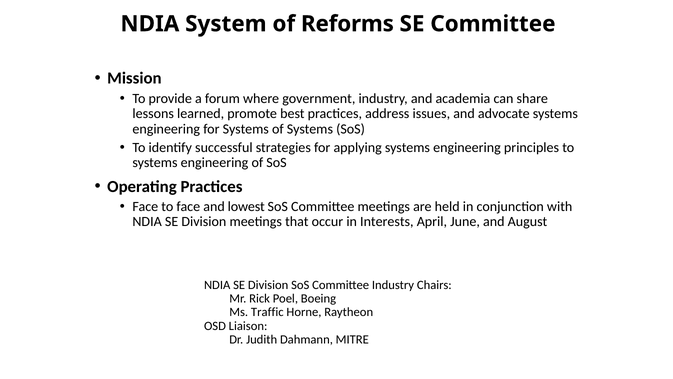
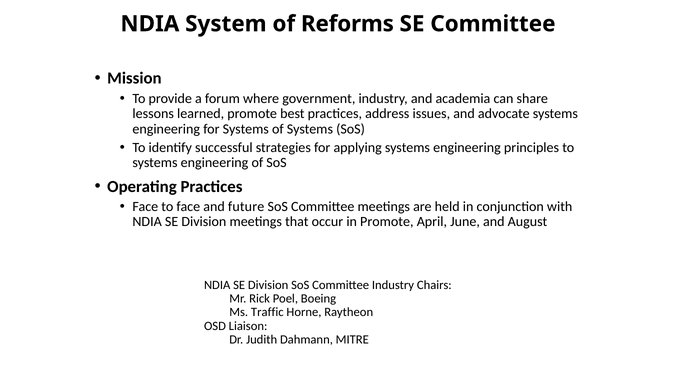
lowest: lowest -> future (246, 206)
in Interests: Interests -> Promote (387, 222)
